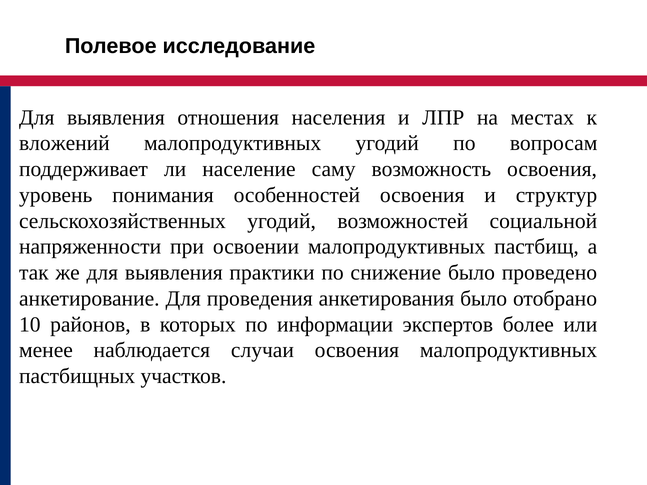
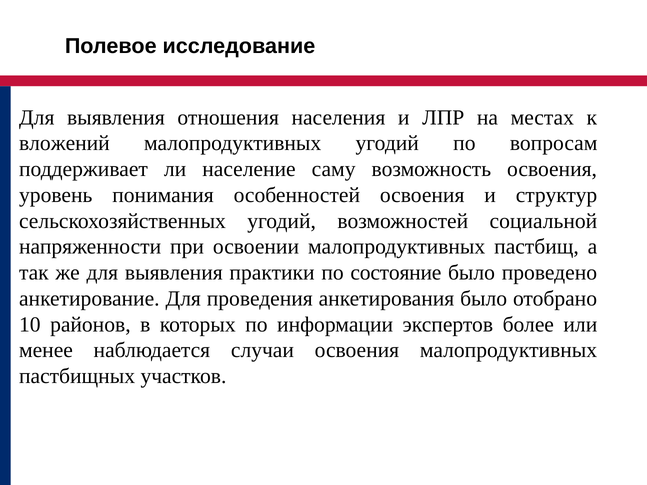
снижение: снижение -> состояние (396, 273)
